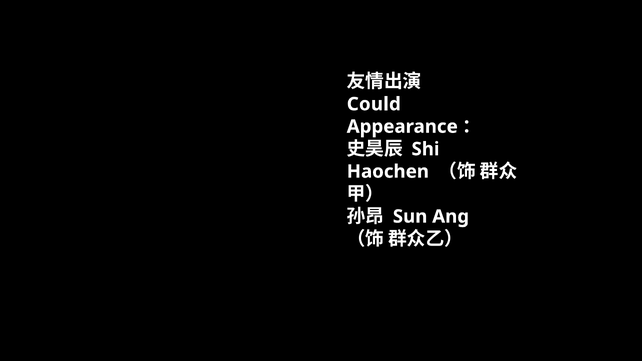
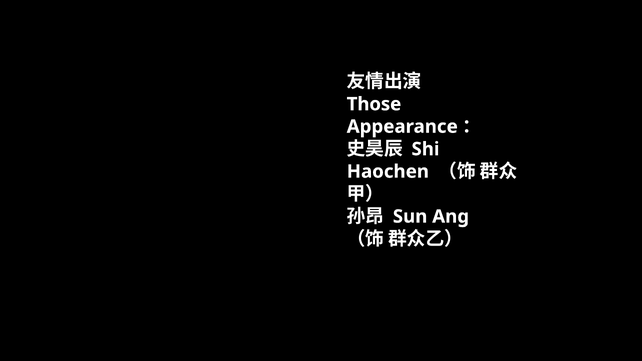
Could: Could -> Those (374, 104)
